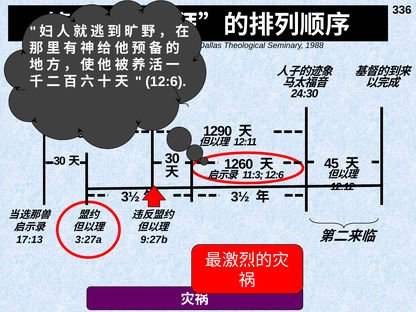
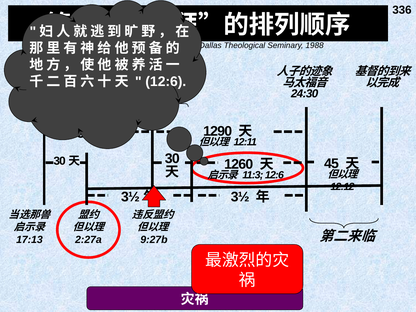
3:27a: 3:27a -> 2:27a (88, 240)
